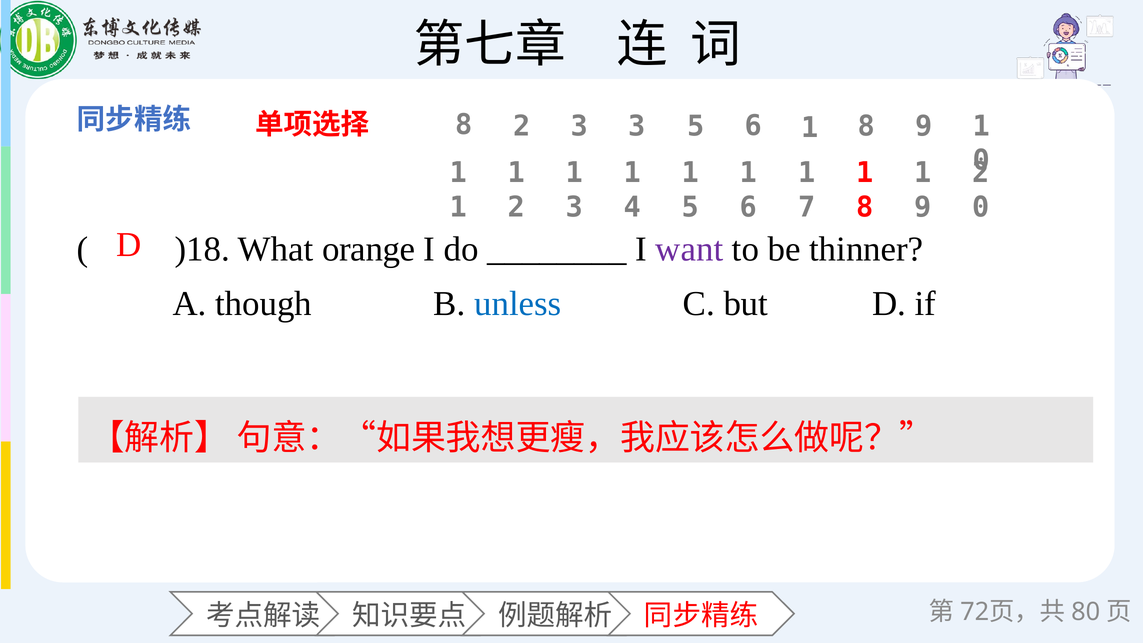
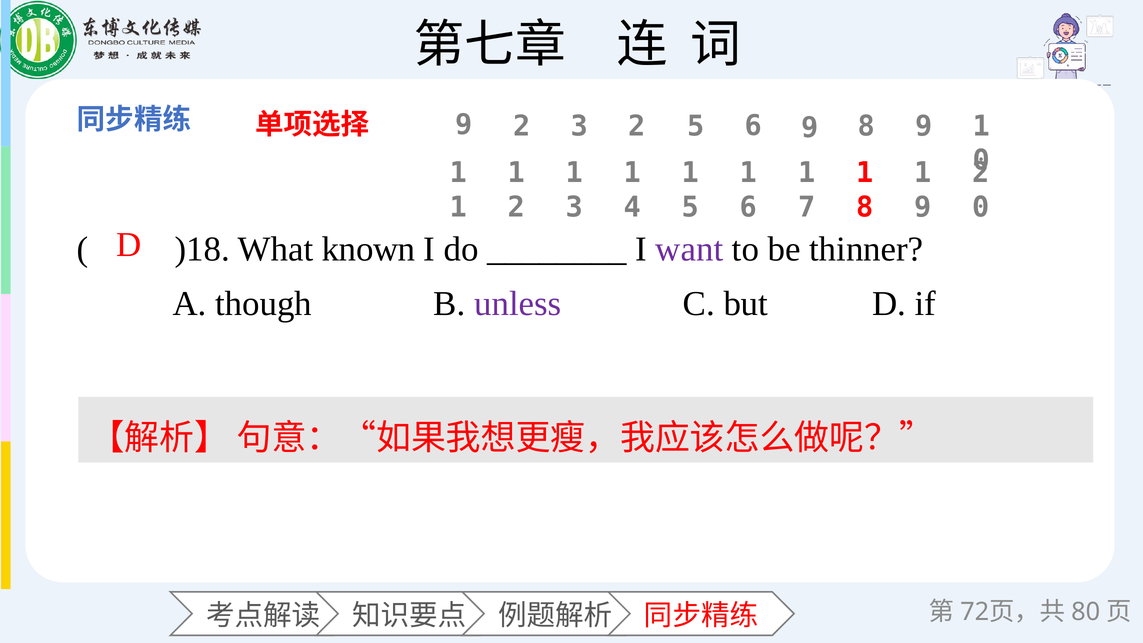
8: 8 -> 9 (464, 125)
3 3: 3 -> 2 (637, 126)
5 6 1: 1 -> 9 (810, 128)
orange: orange -> known (369, 249)
unless colour: blue -> purple (518, 304)
